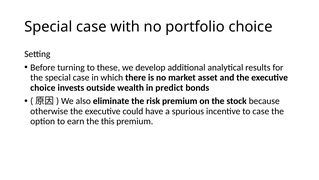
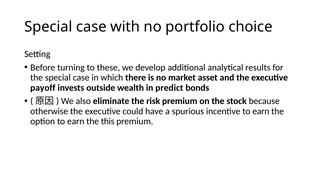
choice: choice -> payoff (43, 87)
incentive to case: case -> earn (261, 111)
